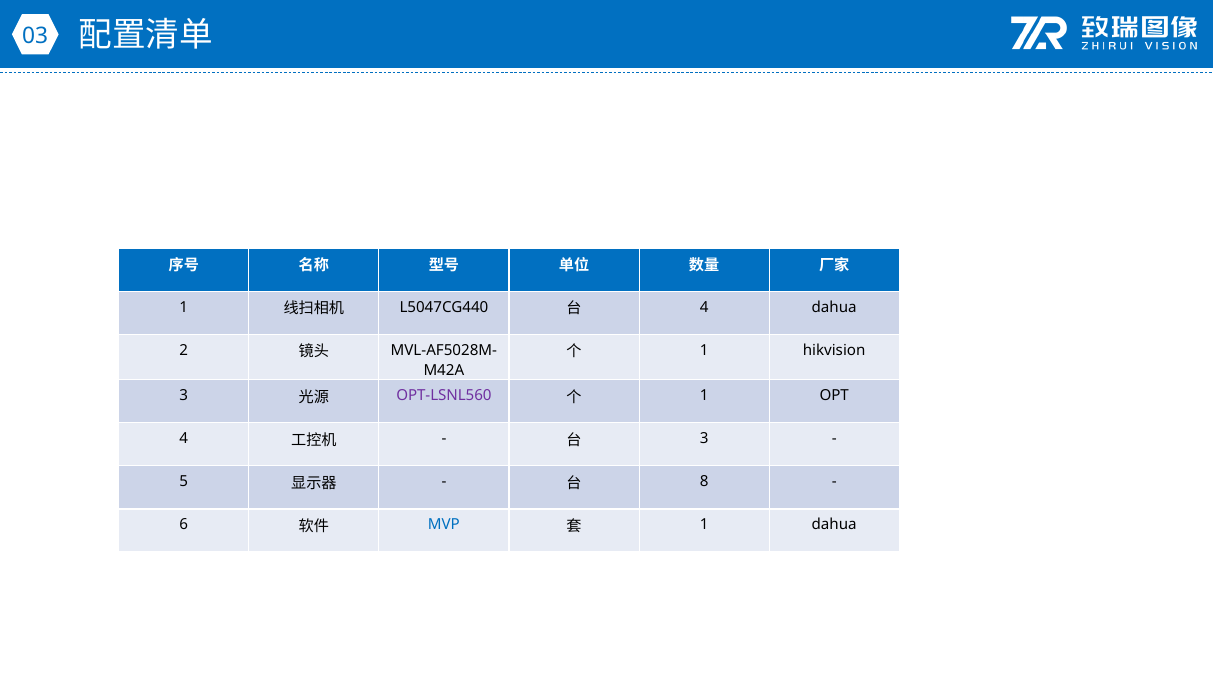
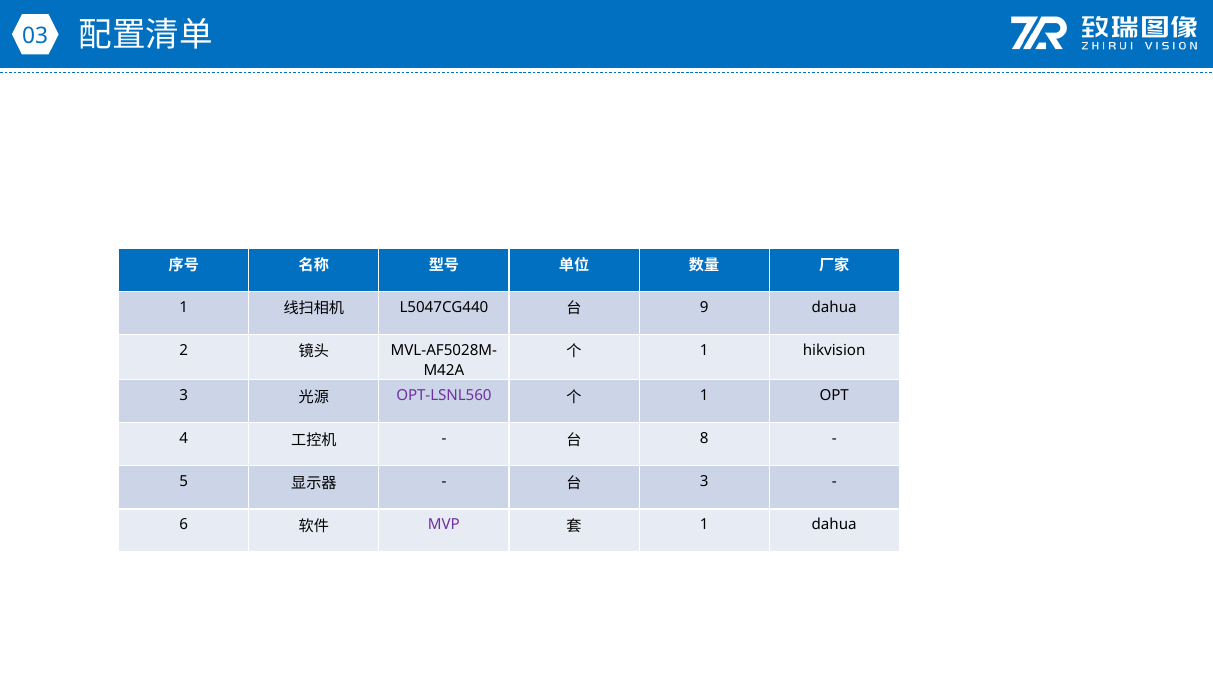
4: 4 -> 9 (704, 307)
3: 3 -> 8 (704, 438)
8: 8 -> 3 (704, 481)
MVP colour: blue -> purple (444, 524)
